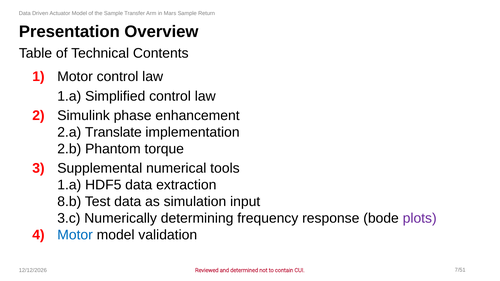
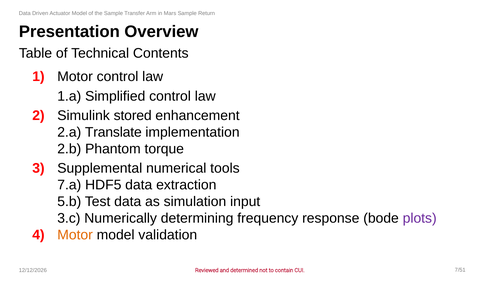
phase: phase -> stored (133, 116)
1.a: 1.a -> 7.a (69, 185)
8.b: 8.b -> 5.b (69, 202)
Motor colour: blue -> orange (75, 235)
